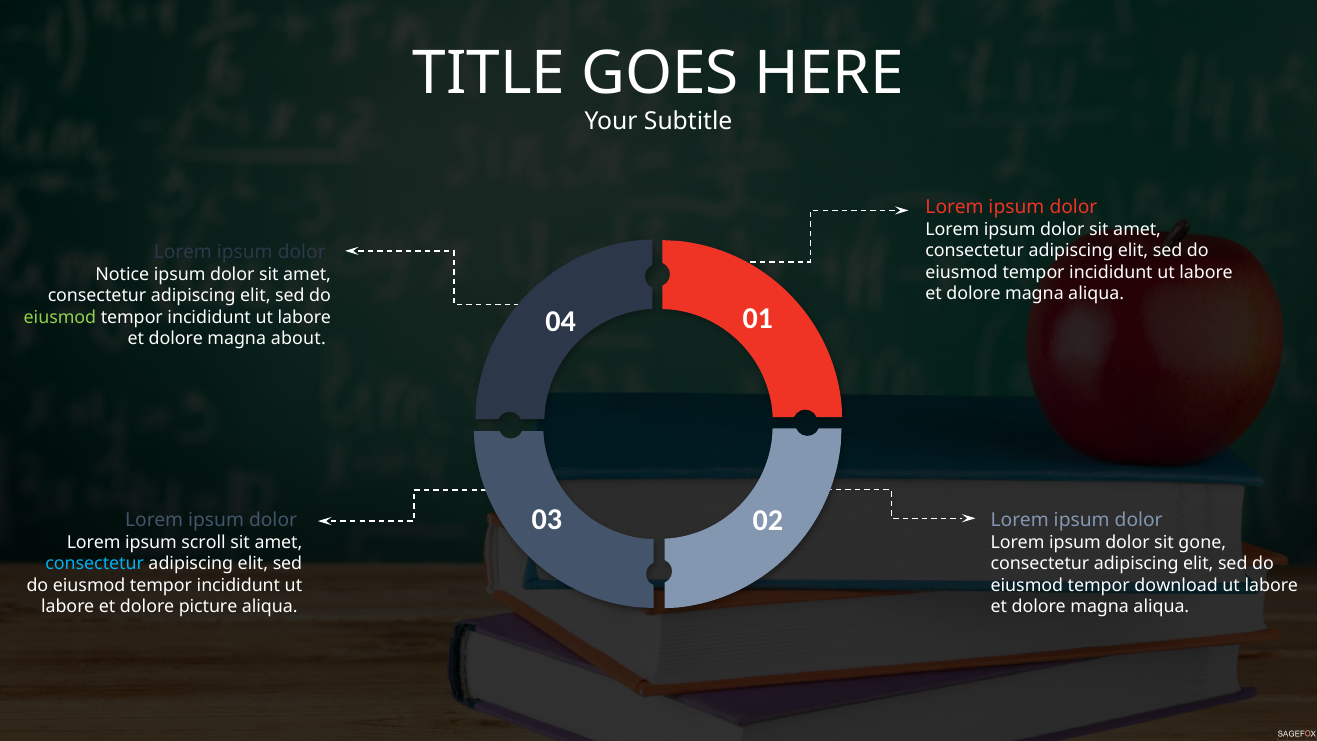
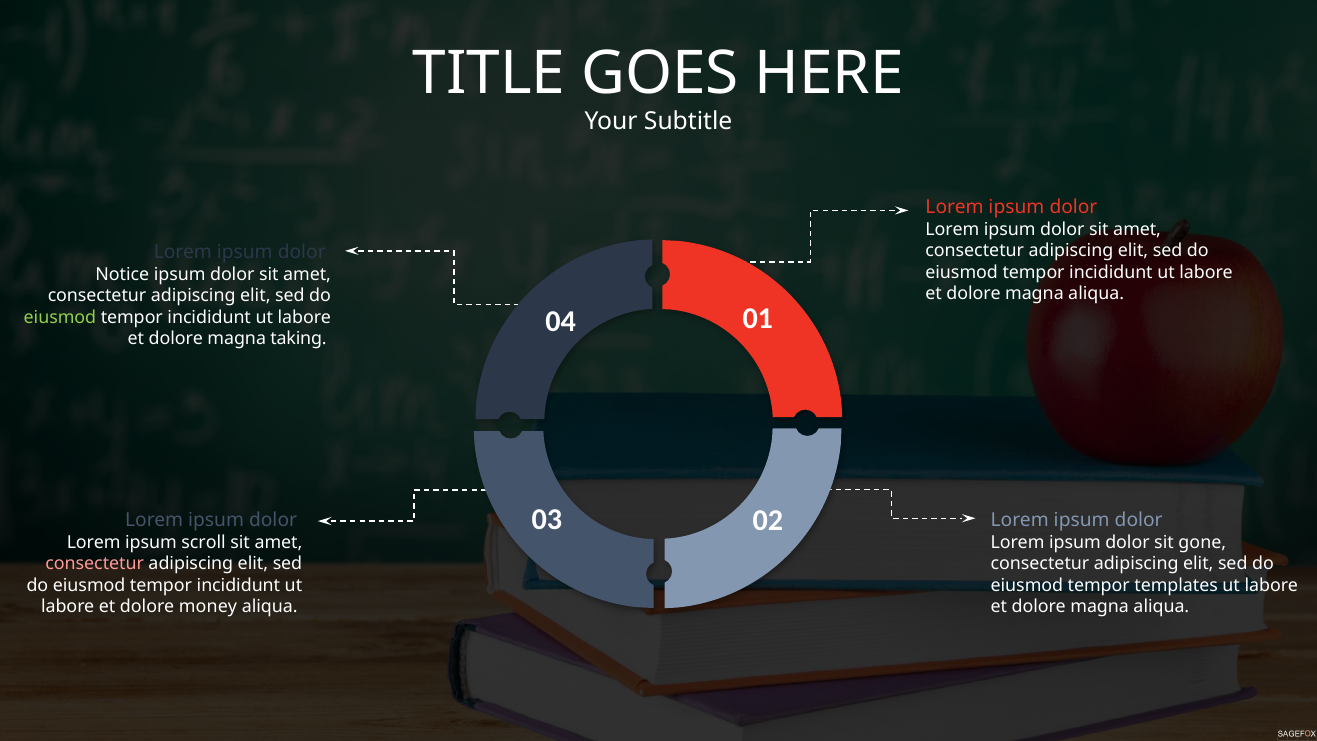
about: about -> taking (299, 339)
consectetur colour: light blue -> pink (95, 564)
download: download -> templates (1176, 585)
picture: picture -> money (208, 607)
